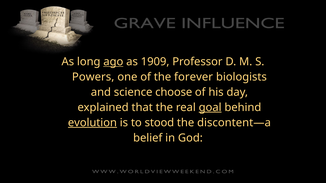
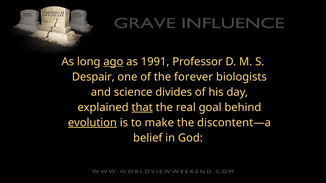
1909: 1909 -> 1991 (155, 62)
Powers: Powers -> Despair (93, 77)
choose: choose -> divides (174, 92)
that underline: none -> present (142, 108)
goal underline: present -> none (210, 108)
stood: stood -> make (159, 123)
